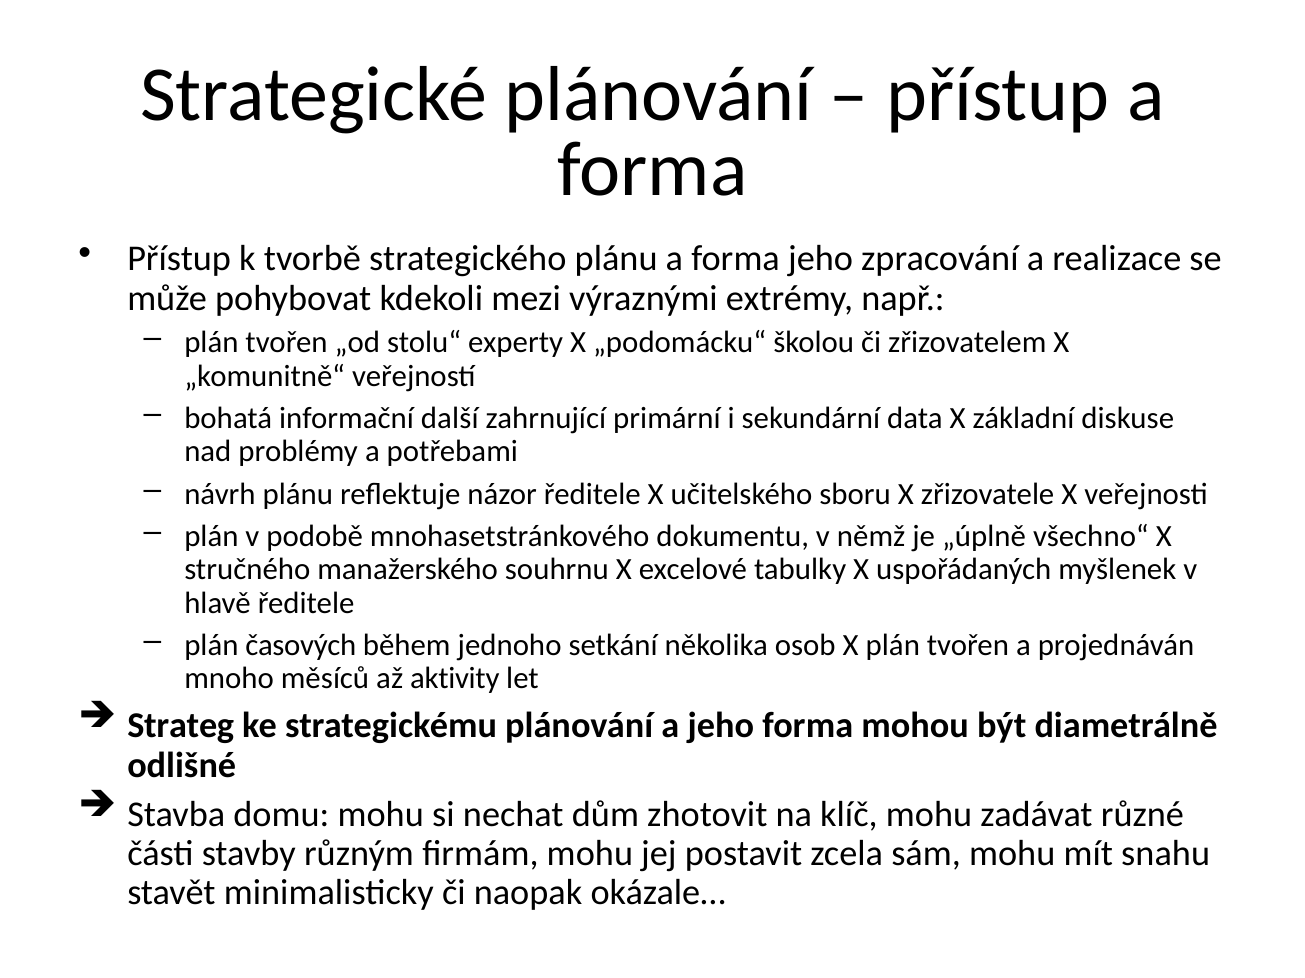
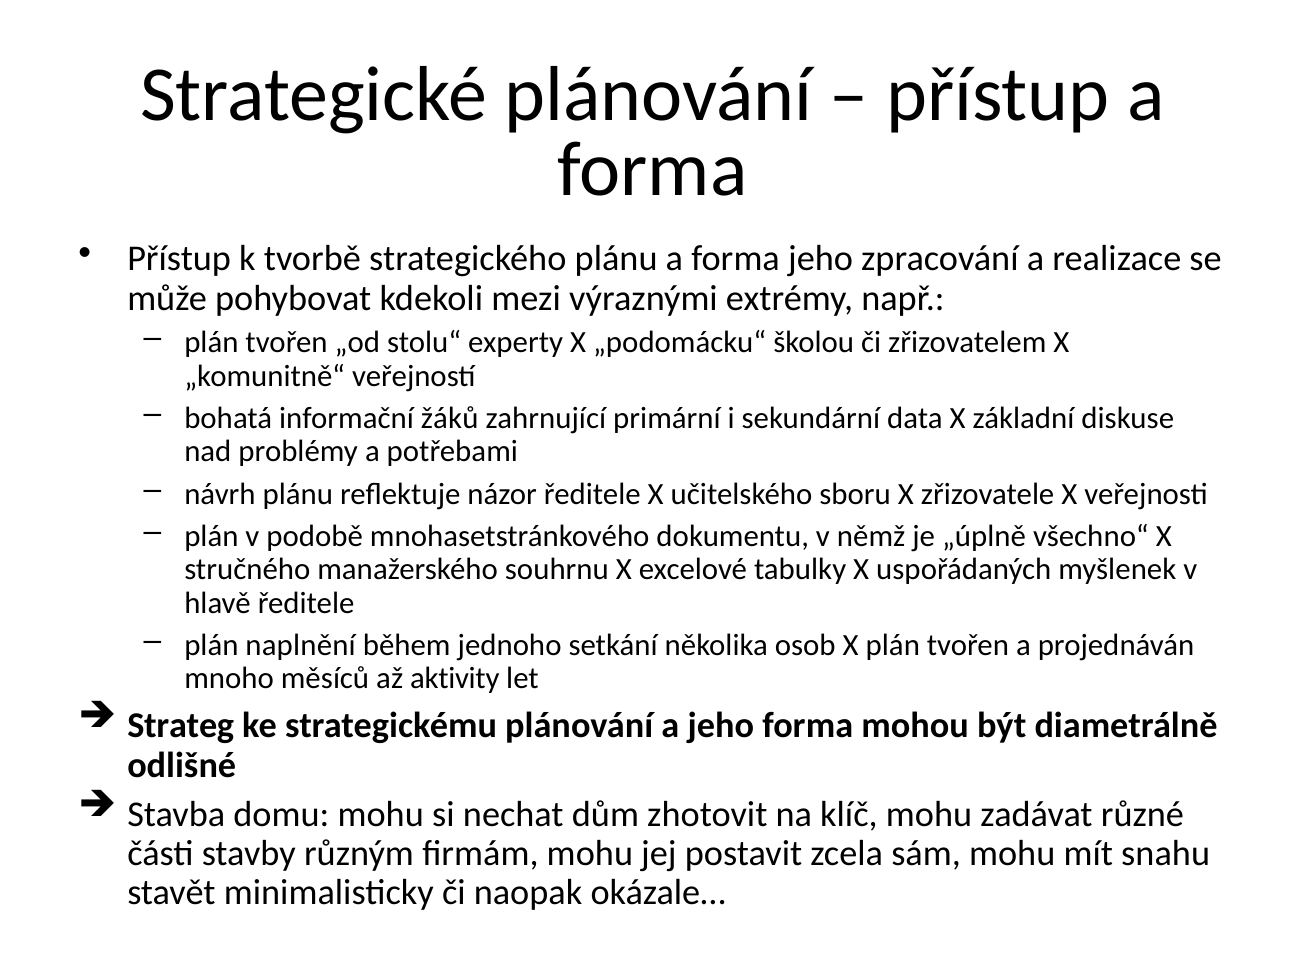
další: další -> žáků (450, 419)
časových: časových -> naplnění (301, 646)
